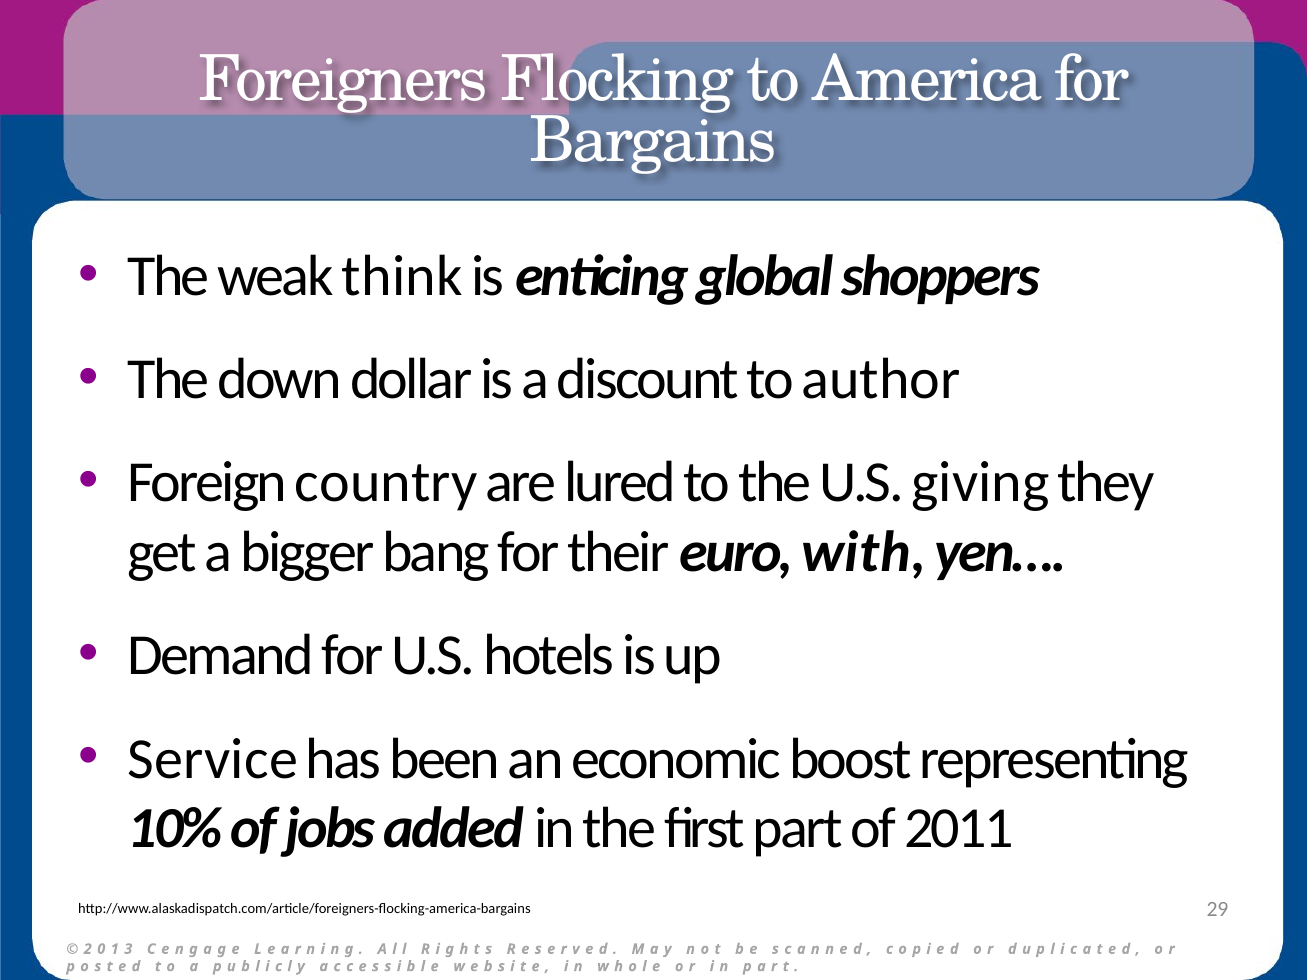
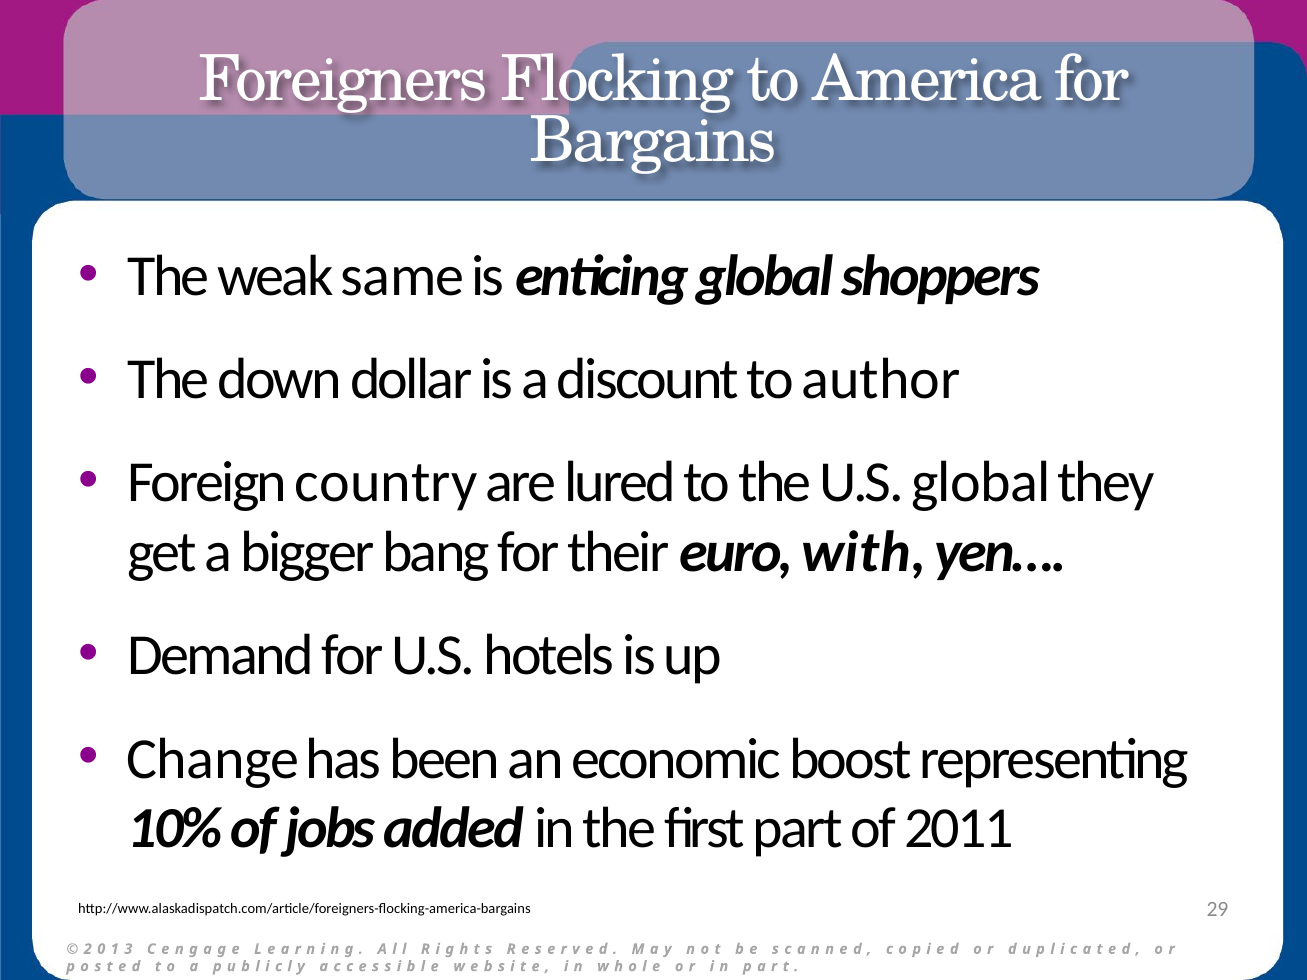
think: think -> same (403, 277)
U.S giving: giving -> global (981, 483)
Service: Service -> Change (213, 759)
